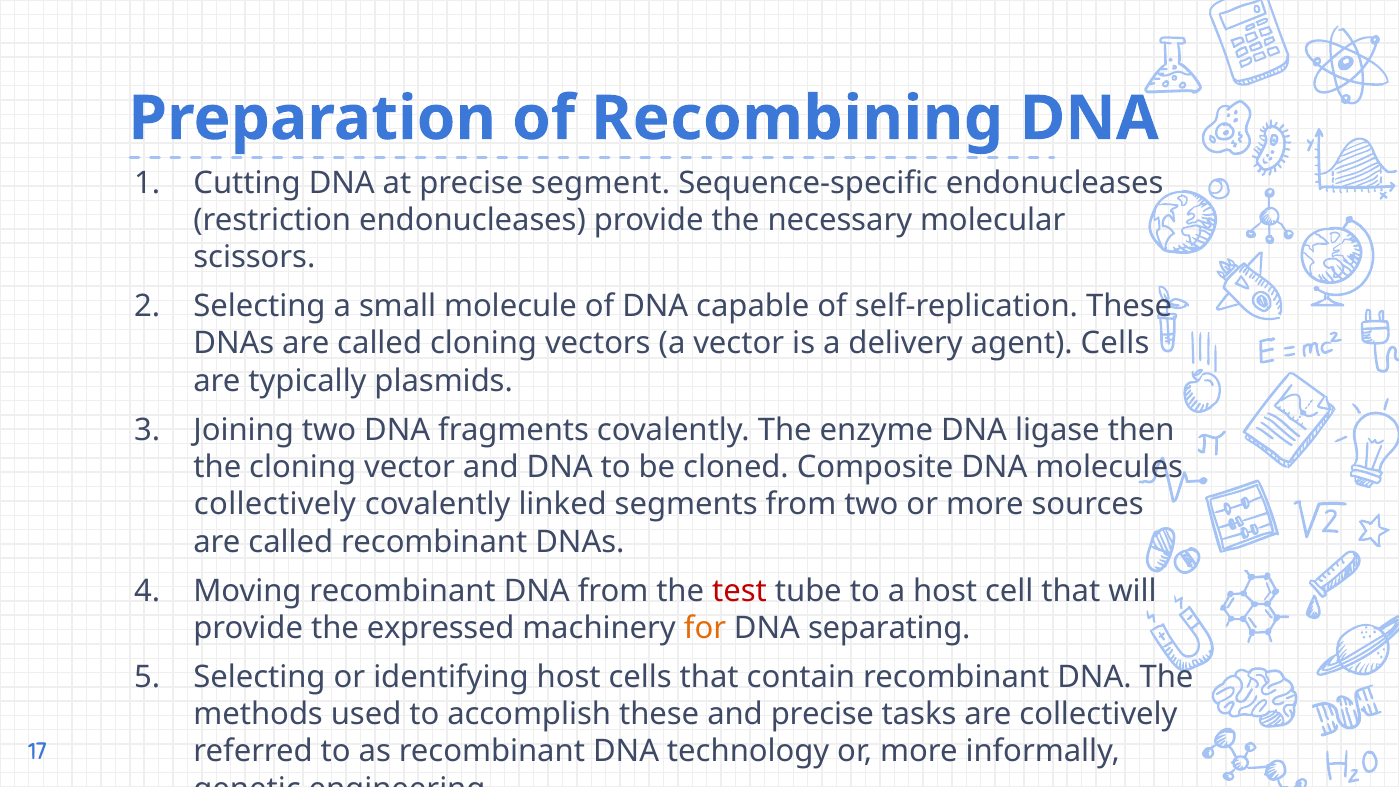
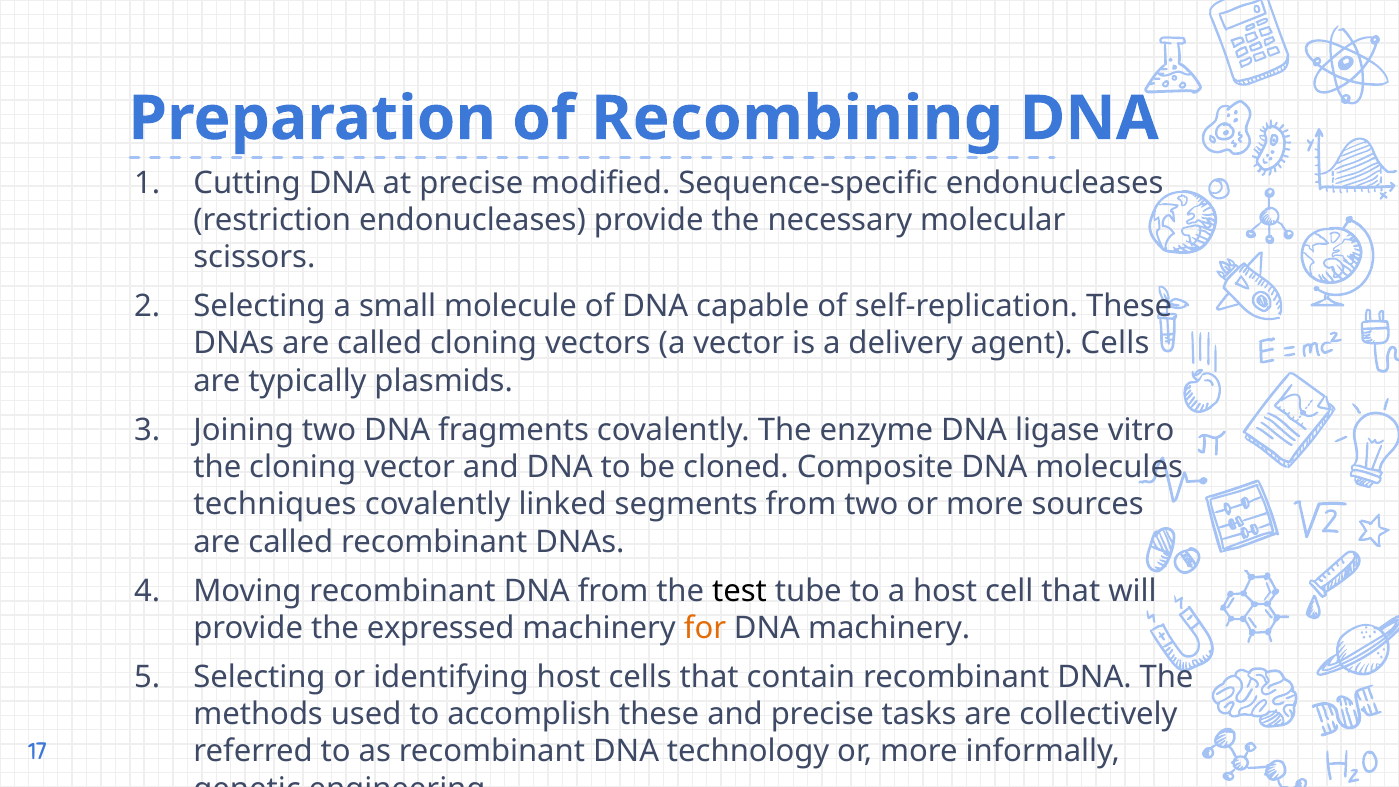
segment: segment -> modified (601, 183)
then: then -> vitro (1141, 430)
collectively: collectively -> techniques (275, 505)
test colour: red -> black (740, 591)
DNA separating: separating -> machinery (889, 628)
